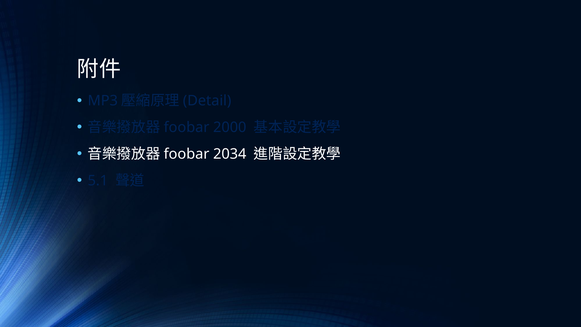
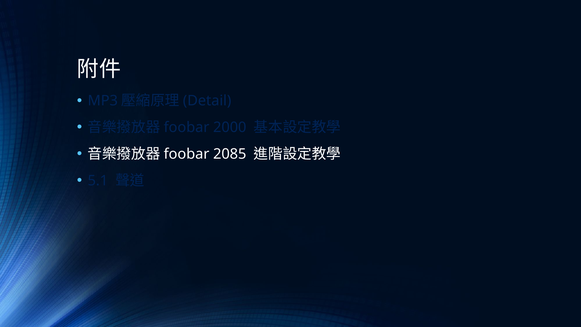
2034: 2034 -> 2085 (230, 154)
